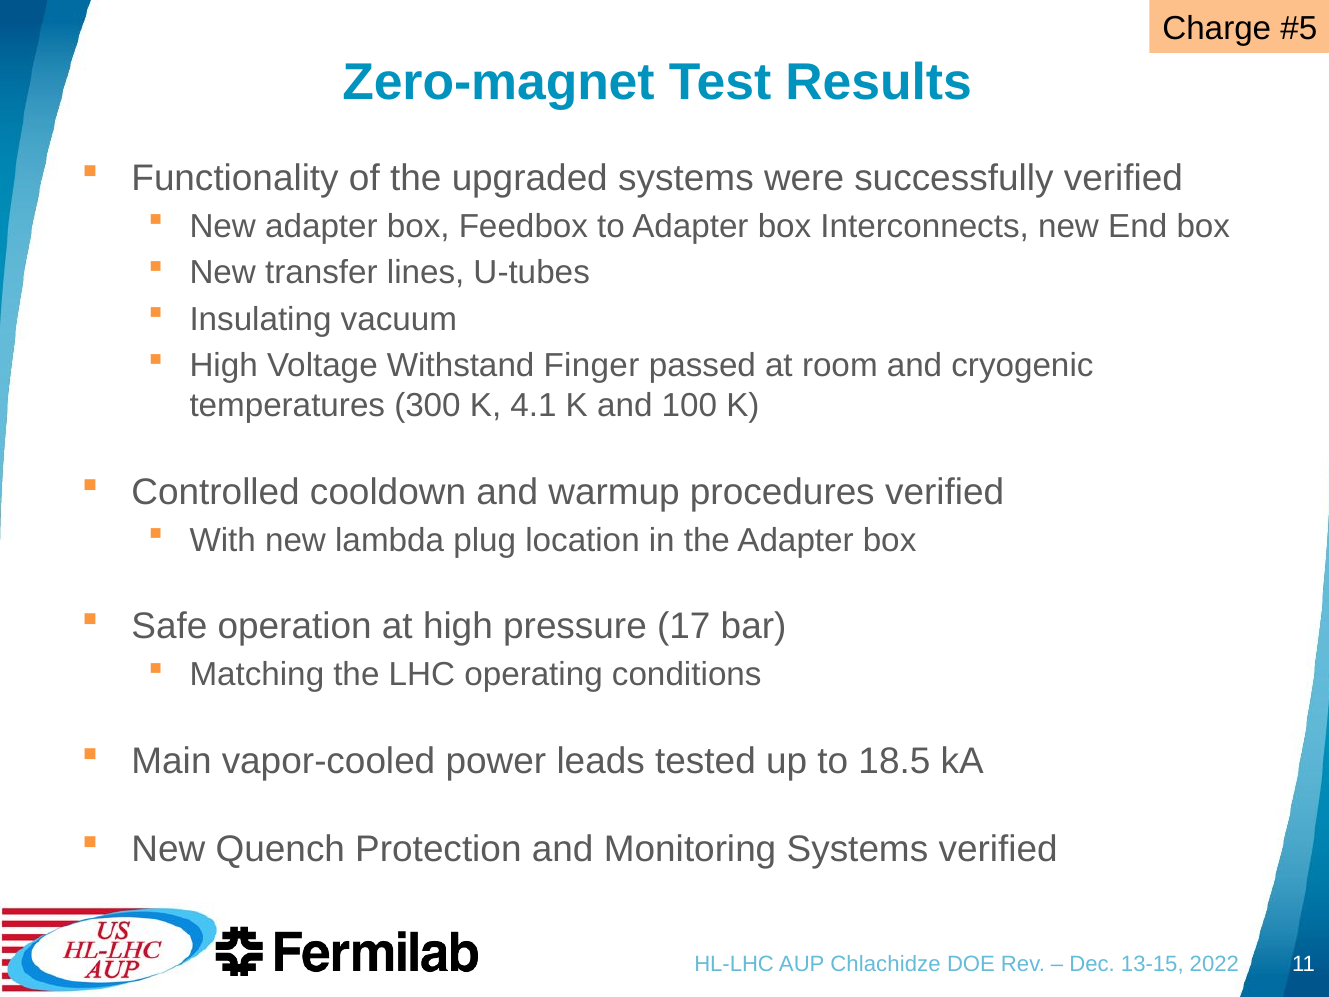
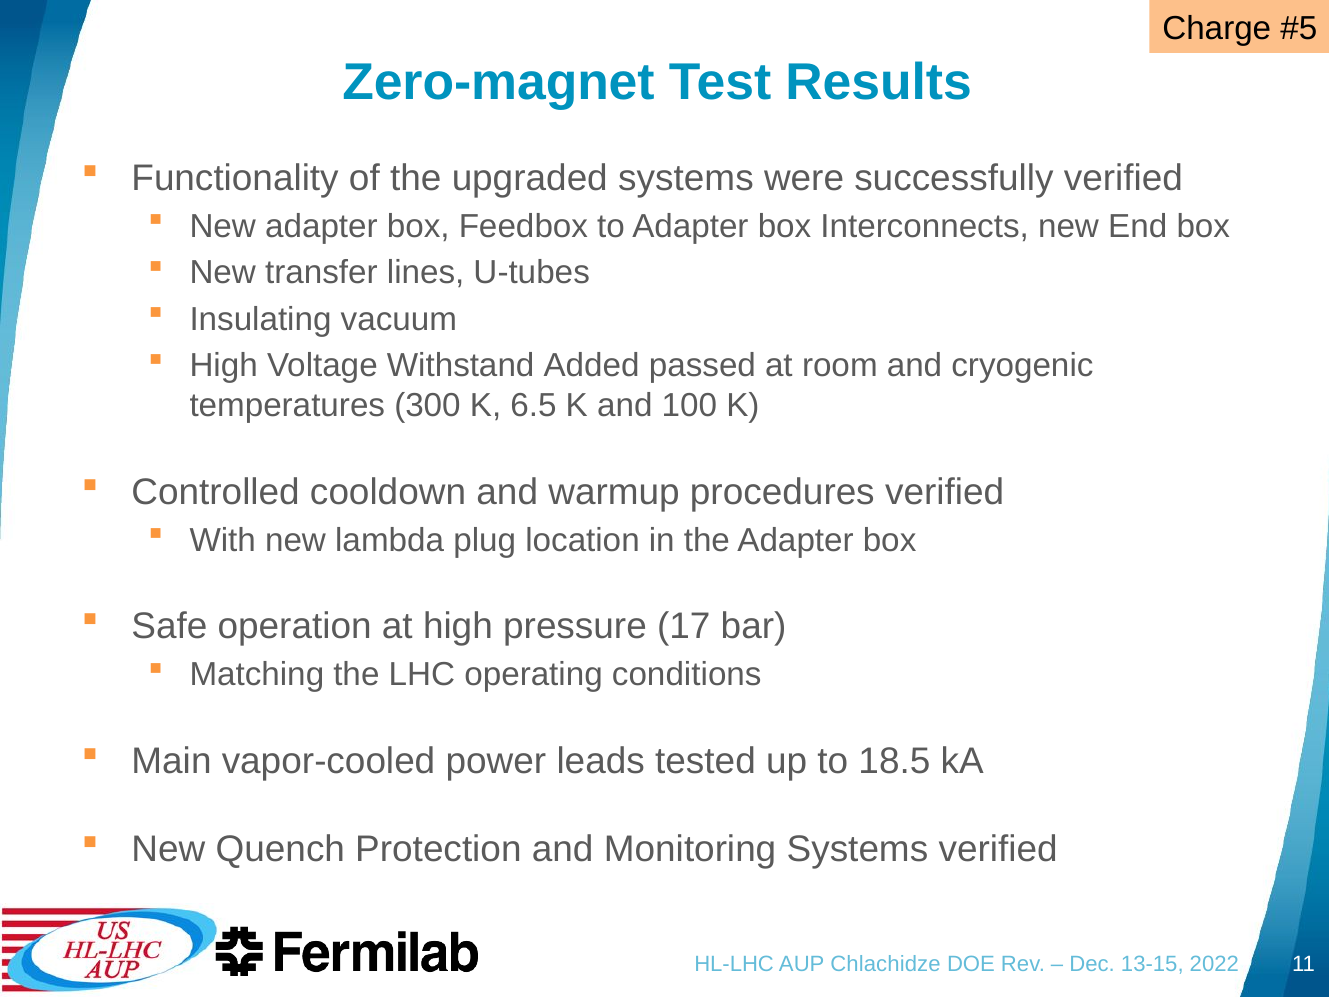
Finger: Finger -> Added (592, 366)
4.1: 4.1 -> 6.5 (533, 406)
